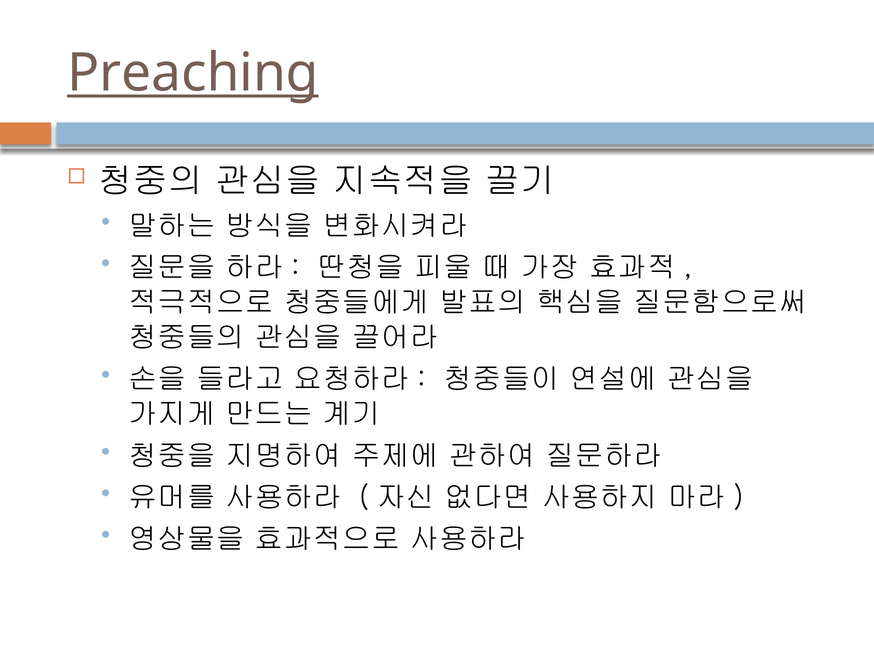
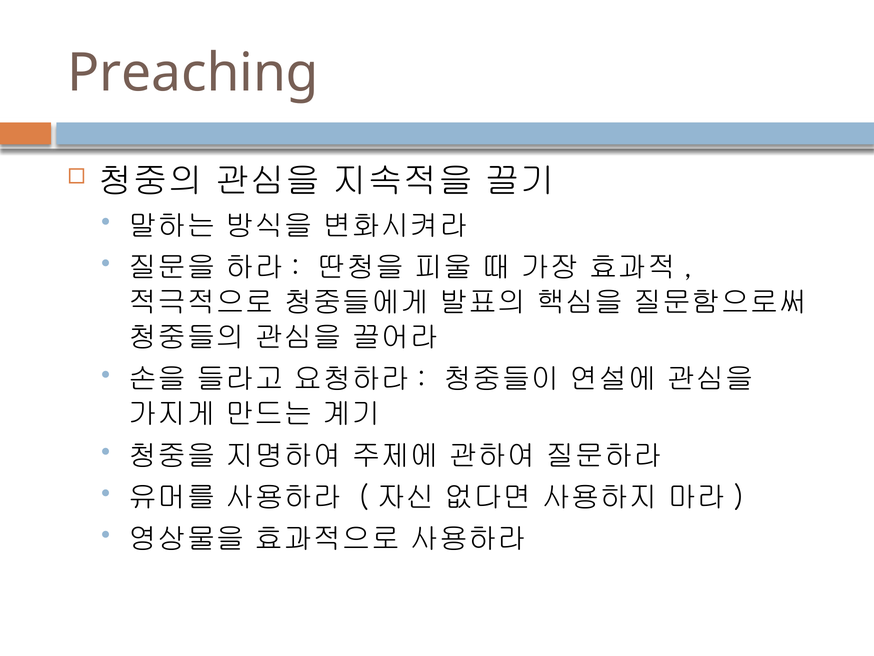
Preaching underline: present -> none (193, 73)
